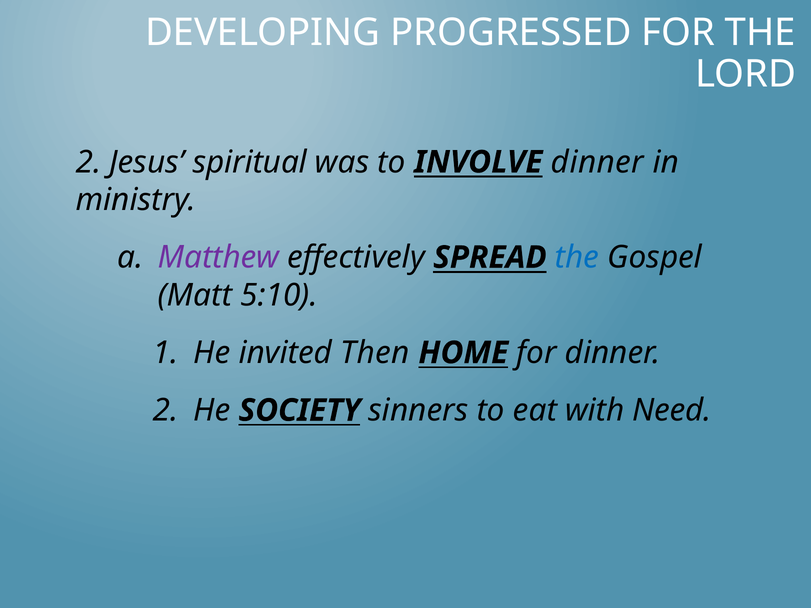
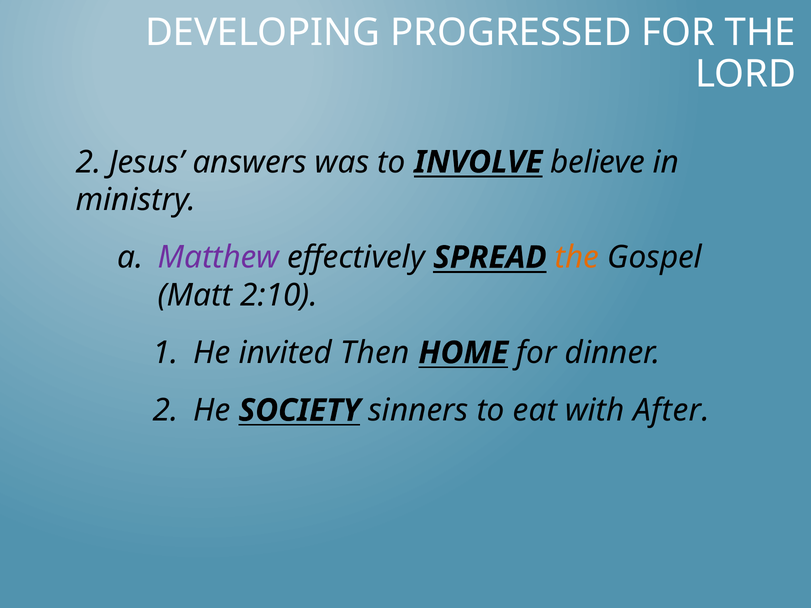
spiritual: spiritual -> answers (250, 162)
INVOLVE dinner: dinner -> believe (598, 162)
the colour: blue -> orange (577, 258)
5:10: 5:10 -> 2:10 (279, 295)
Need: Need -> After (672, 411)
